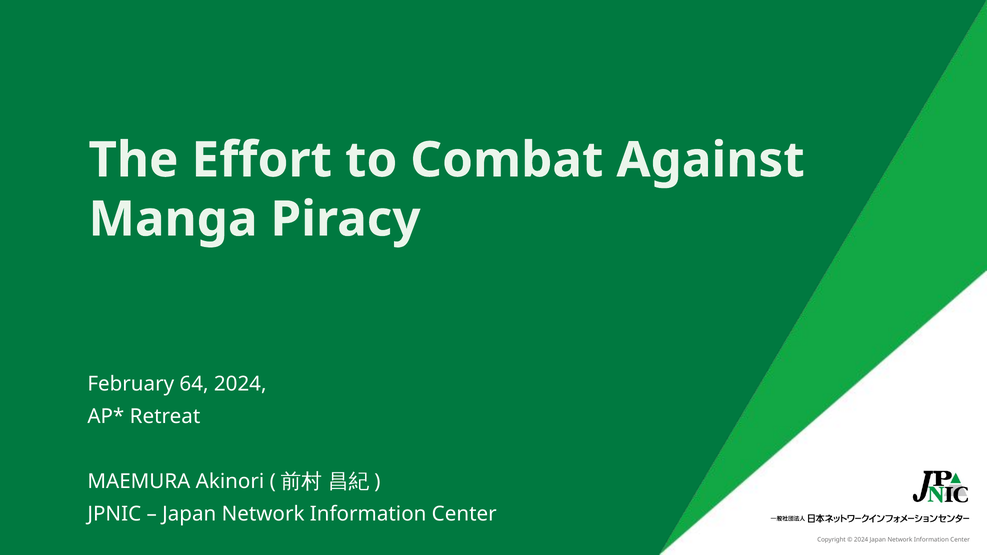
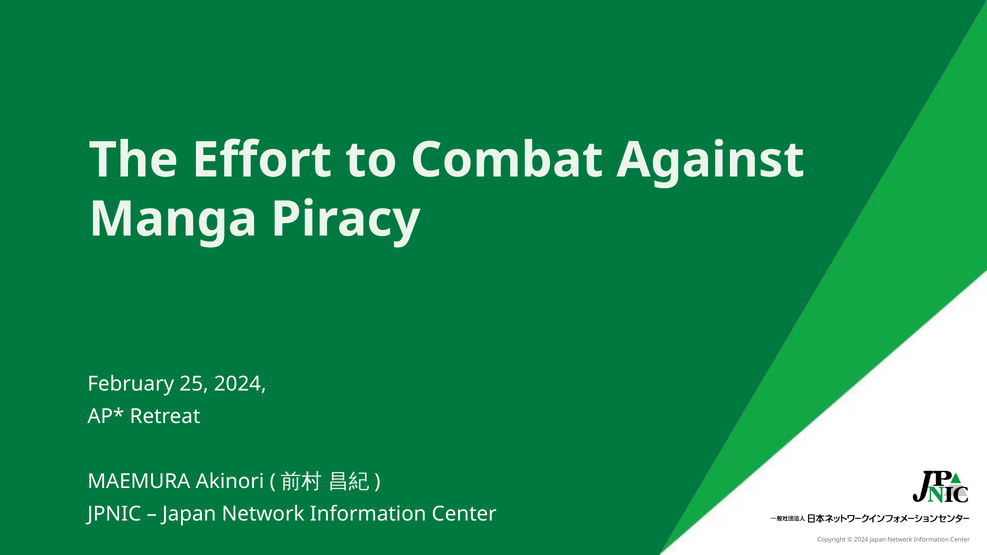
64: 64 -> 25 (194, 384)
